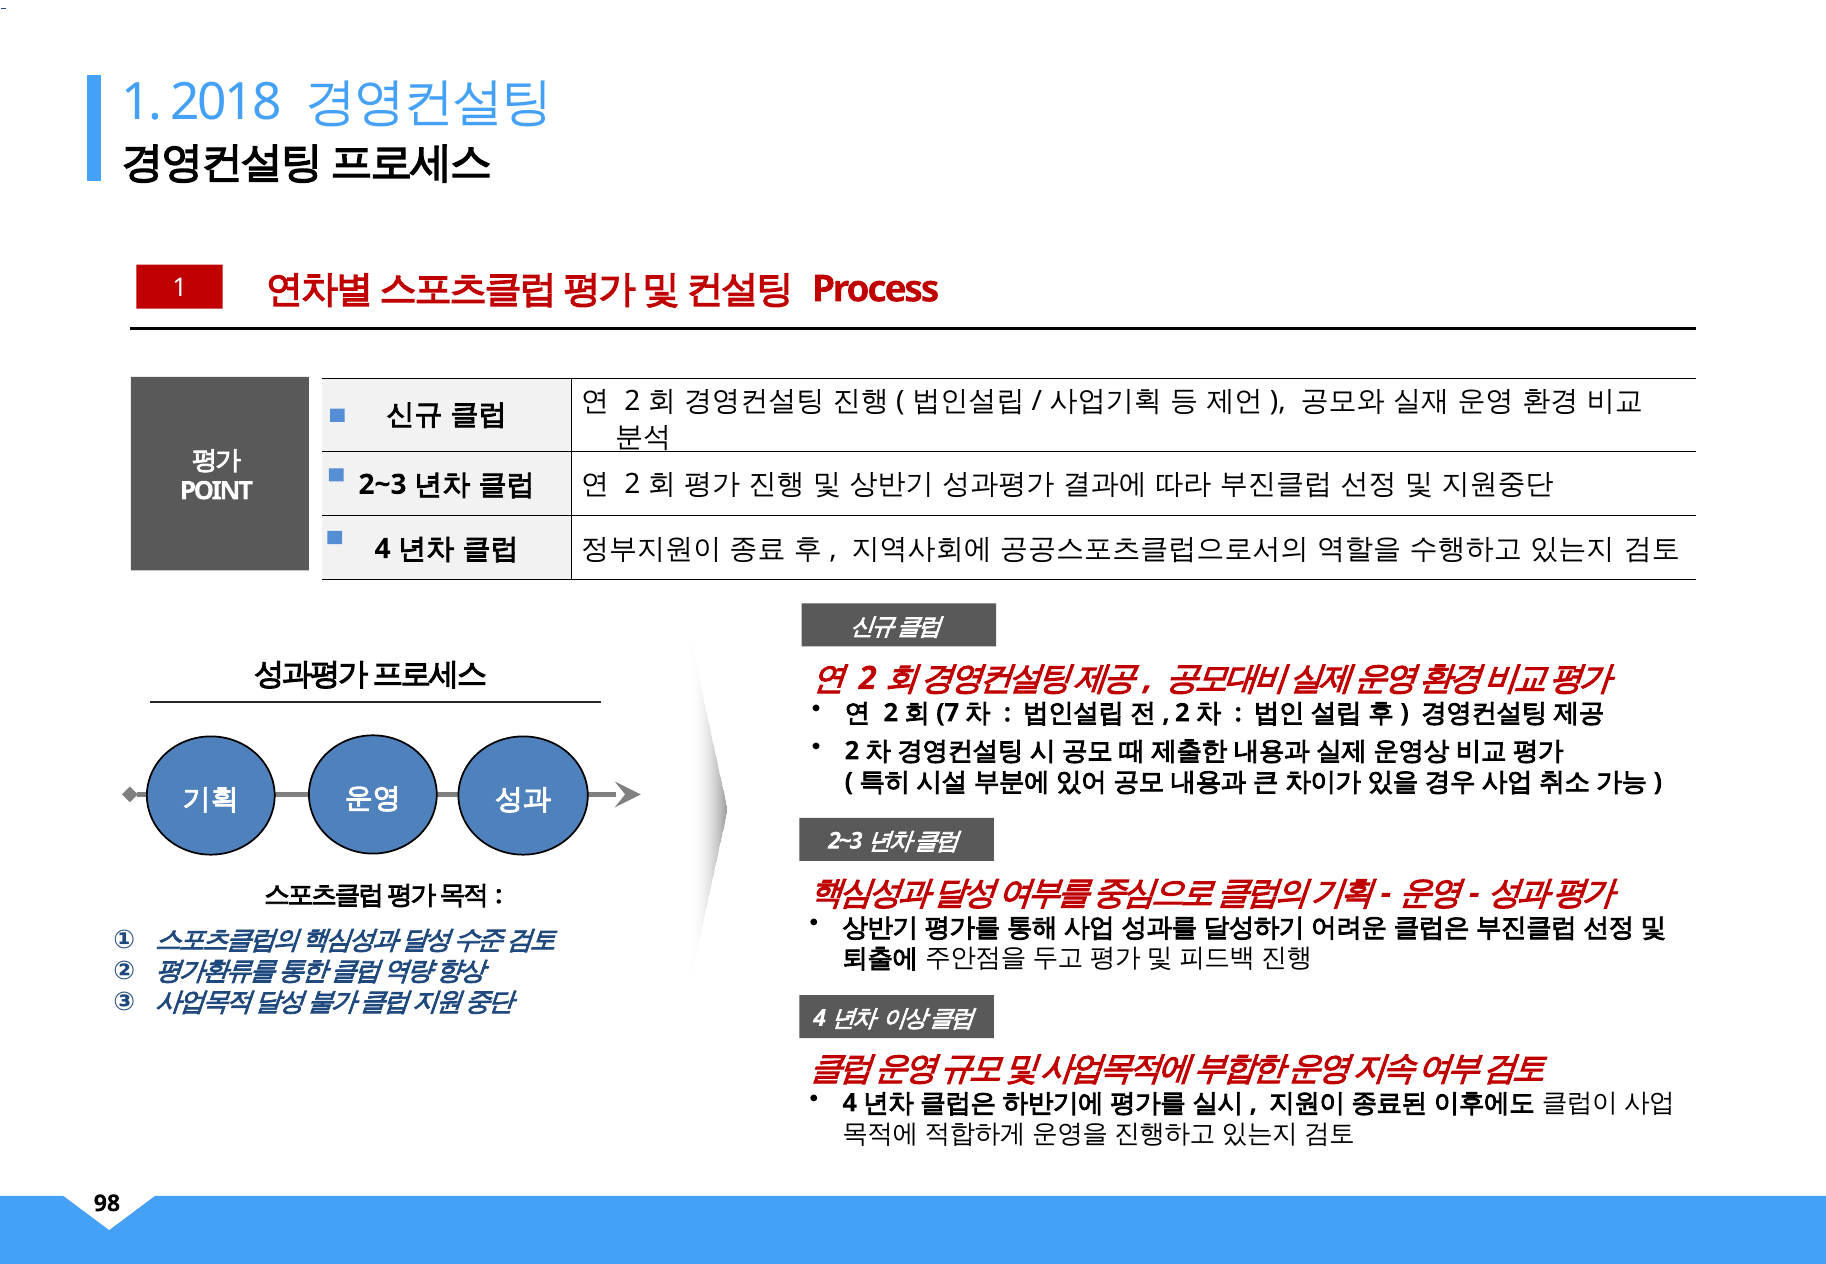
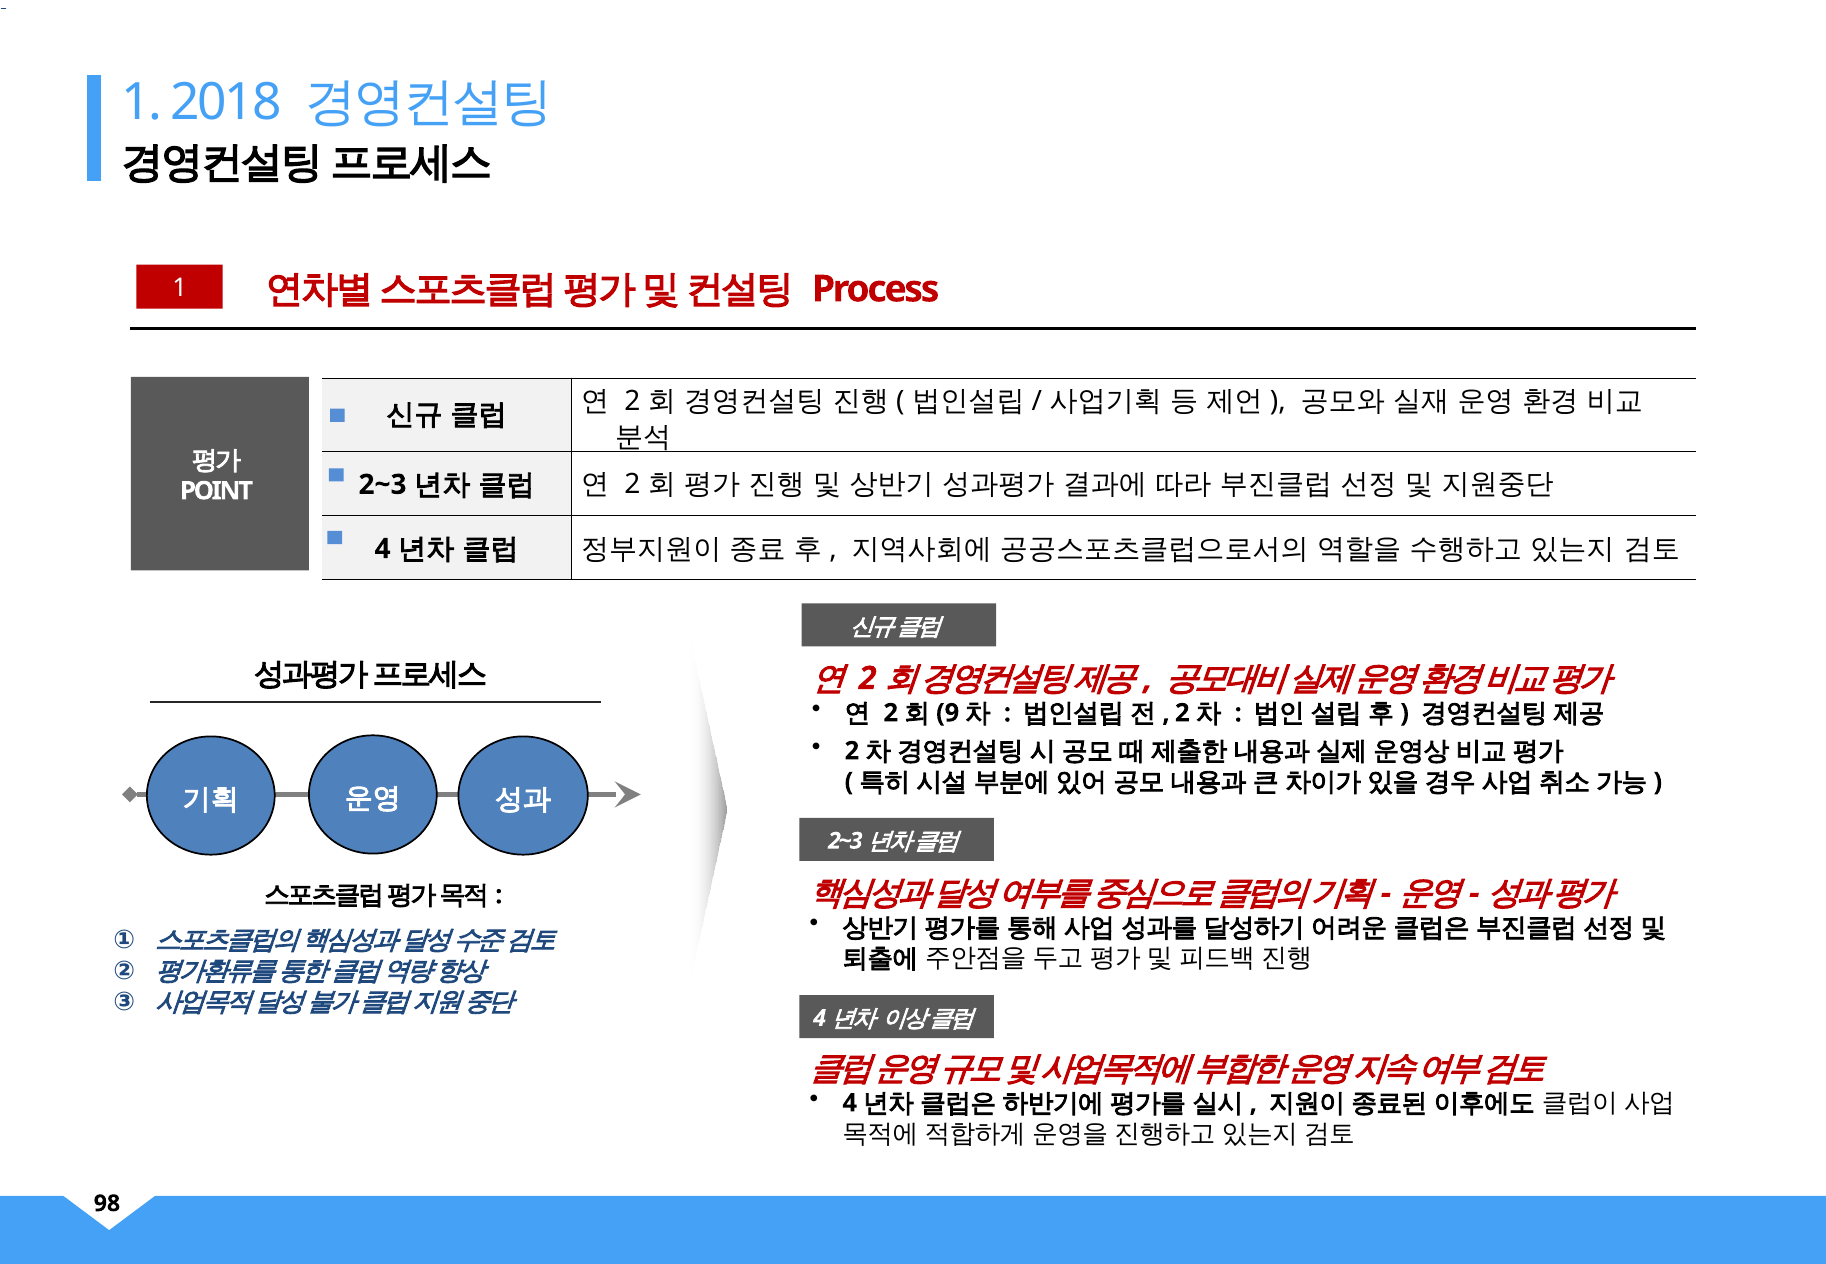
7: 7 -> 9 (948, 713)
